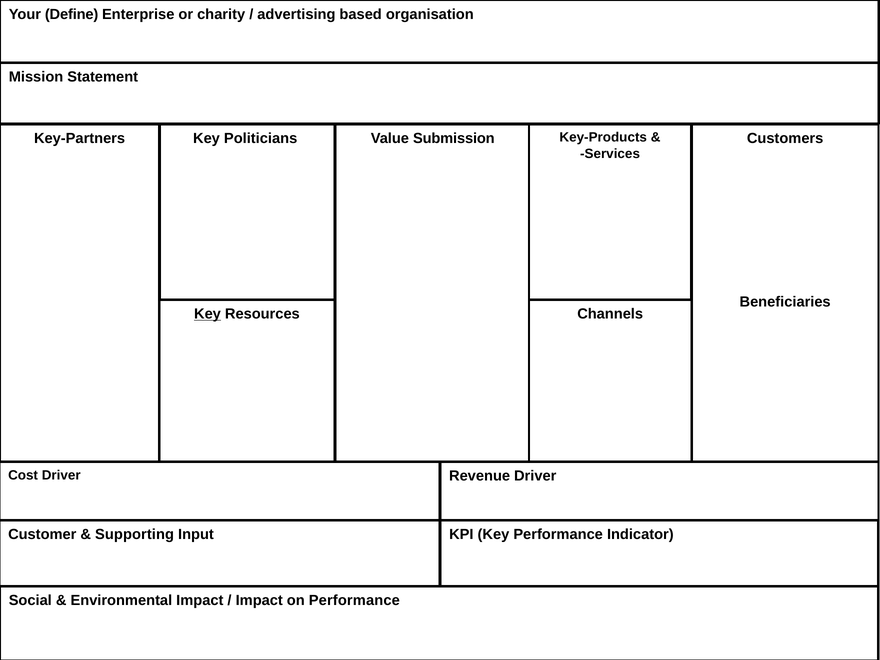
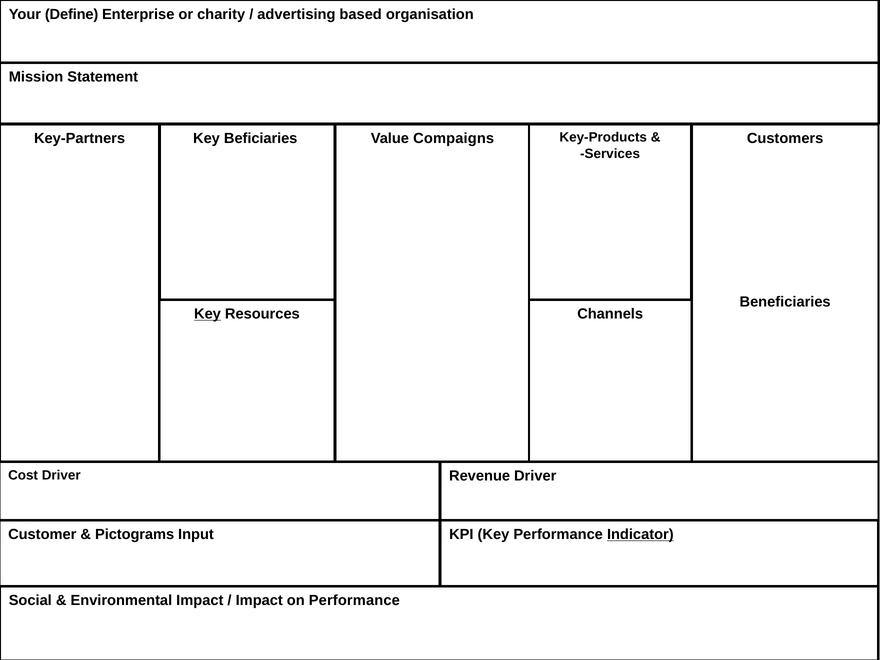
Politicians: Politicians -> Beficiaries (261, 138)
Submission: Submission -> Compaigns (454, 138)
Supporting: Supporting -> Pictograms (135, 534)
Indicator underline: none -> present (640, 534)
